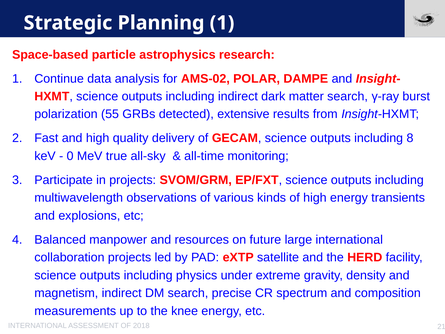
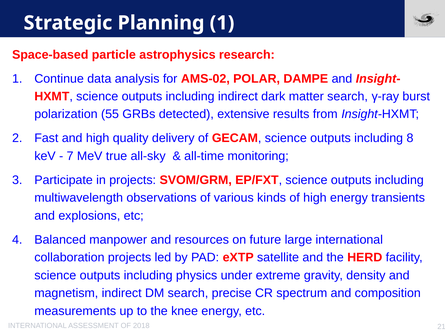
0: 0 -> 7 (70, 156)
